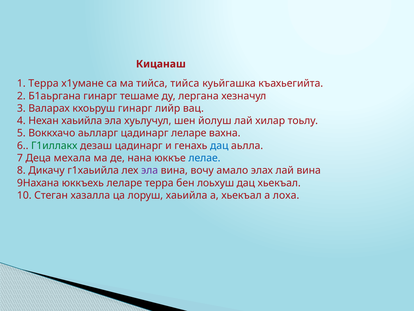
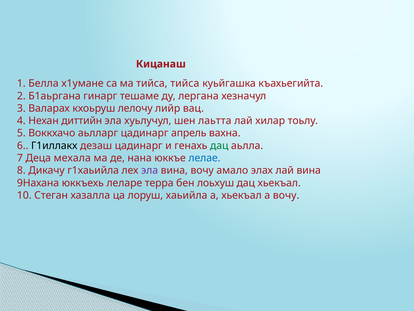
1 Терра: Терра -> Белла (44, 83)
кхоьруш гинарг: гинарг -> лелочу (135, 108)
Нехан хаьийла: хаьийла -> диттийн (82, 121)
йолуш: йолуш -> лаьтта (215, 121)
цадинарг леларе: леларе -> апрель (189, 133)
Г1иллакх colour: green -> black (54, 145)
дац colour: blue -> green (219, 145)
а лоха: лоха -> вочу (286, 195)
